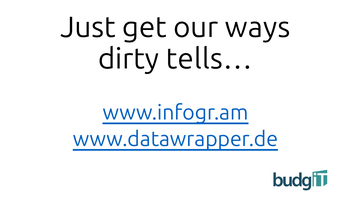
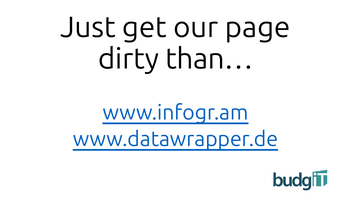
ways: ways -> page (258, 28)
tells…: tells… -> than… (209, 59)
